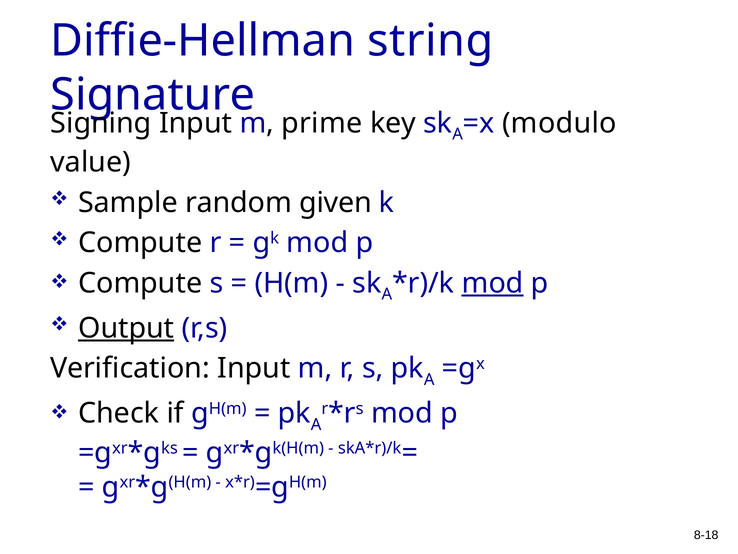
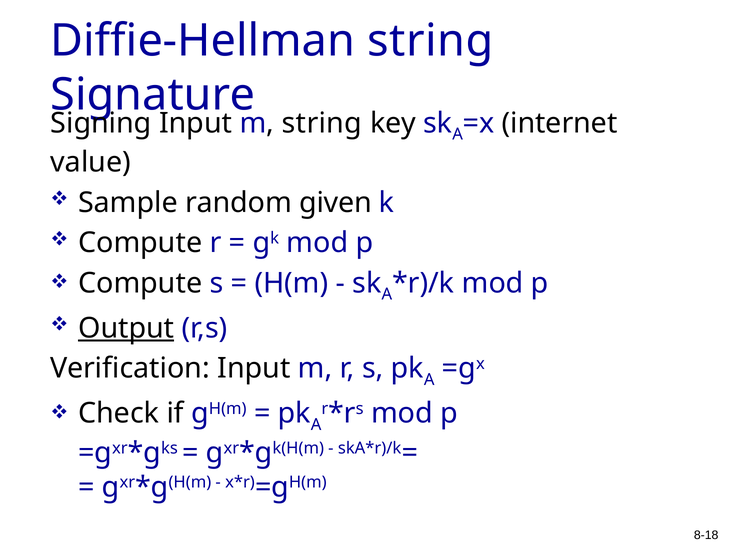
m prime: prime -> string (322, 123)
modulo: modulo -> internet (560, 123)
mod underline: present -> none (493, 283)
